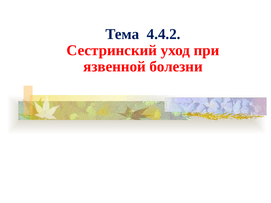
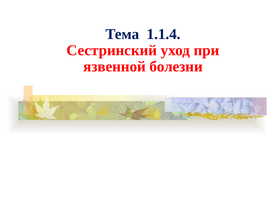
4.4.2: 4.4.2 -> 1.1.4 (164, 34)
